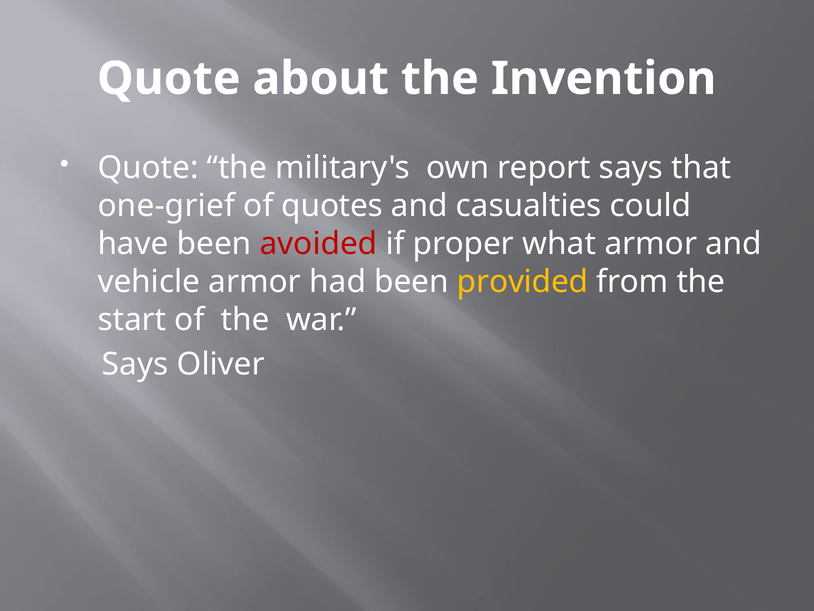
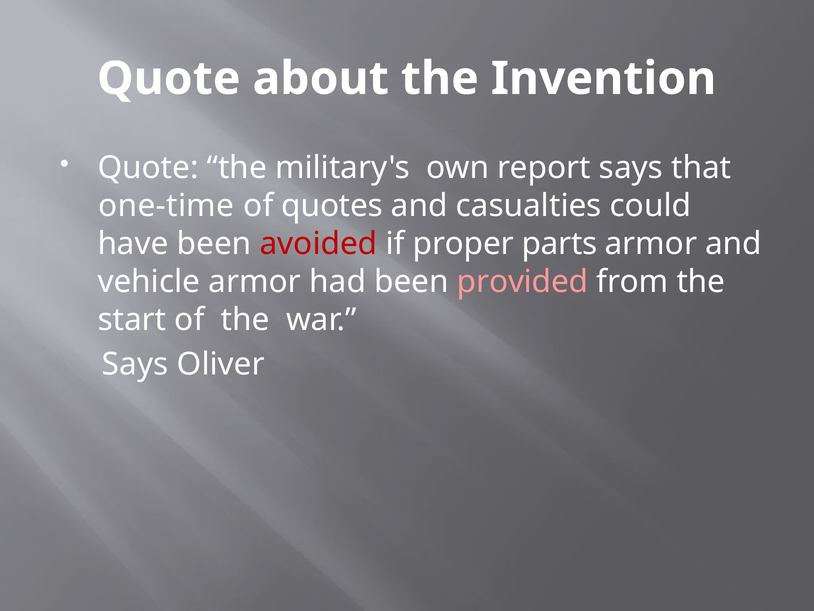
one-grief: one-grief -> one-time (166, 206)
what: what -> parts (559, 244)
provided colour: yellow -> pink (523, 282)
